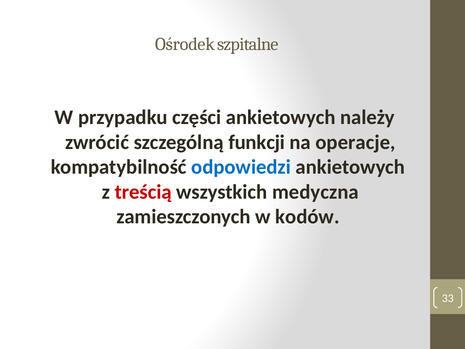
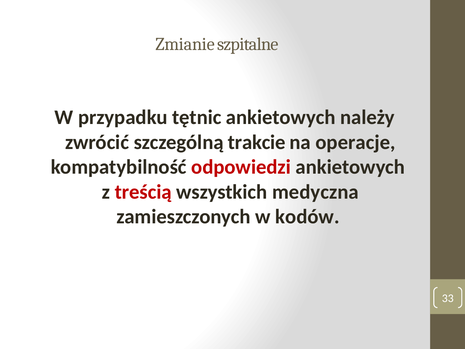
Ośrodek: Ośrodek -> Zmianie (185, 44)
części: części -> tętnic (197, 117)
funkcji: funkcji -> trakcie (257, 142)
odpowiedzi colour: blue -> red (241, 167)
